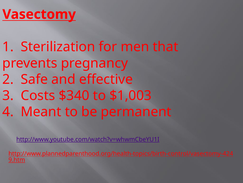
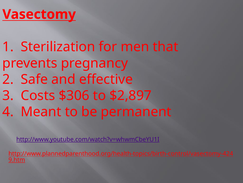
$340: $340 -> $306 (74, 95)
$1,003: $1,003 -> $2,897 (131, 95)
